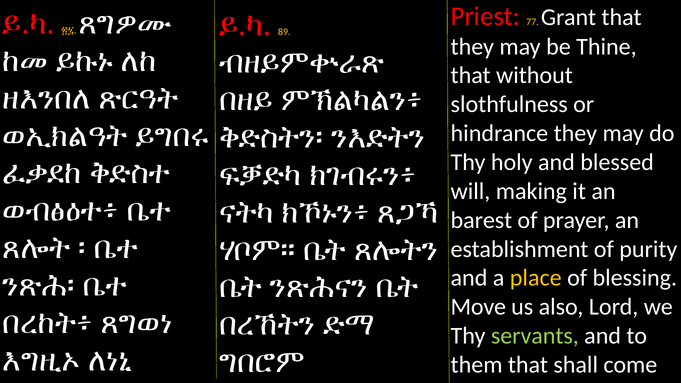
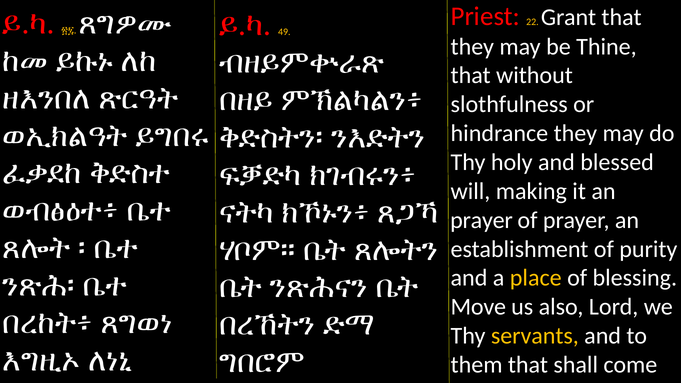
77: 77 -> 22 (532, 22)
89: 89 -> 49 (284, 32)
barest: barest -> prayer (481, 220)
servants colour: light green -> yellow (535, 336)
